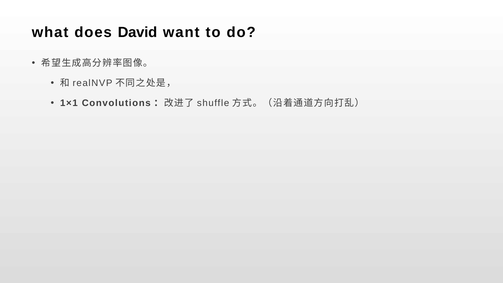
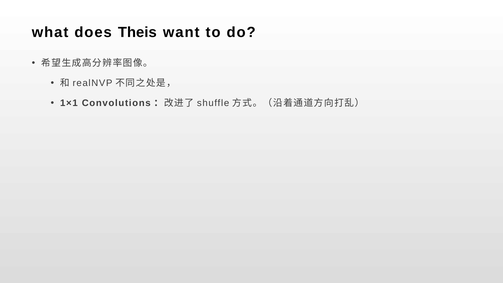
David: David -> Theis (137, 32)
